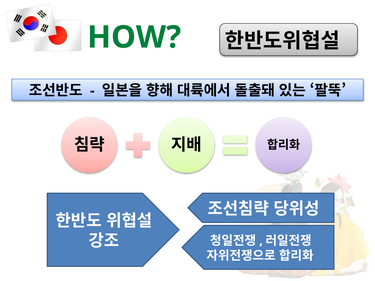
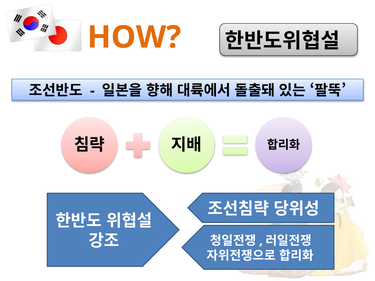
HOW colour: green -> orange (134, 37)
